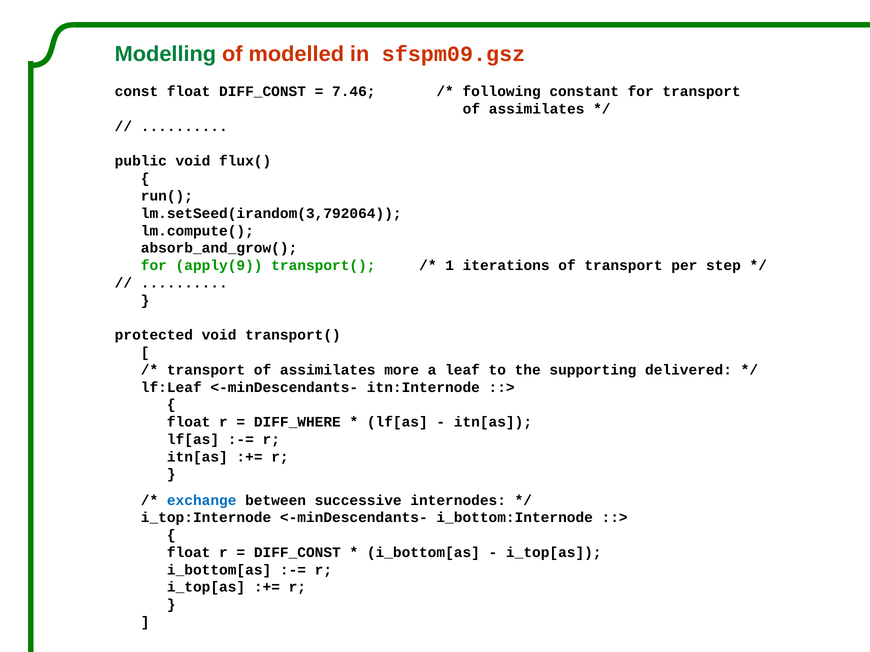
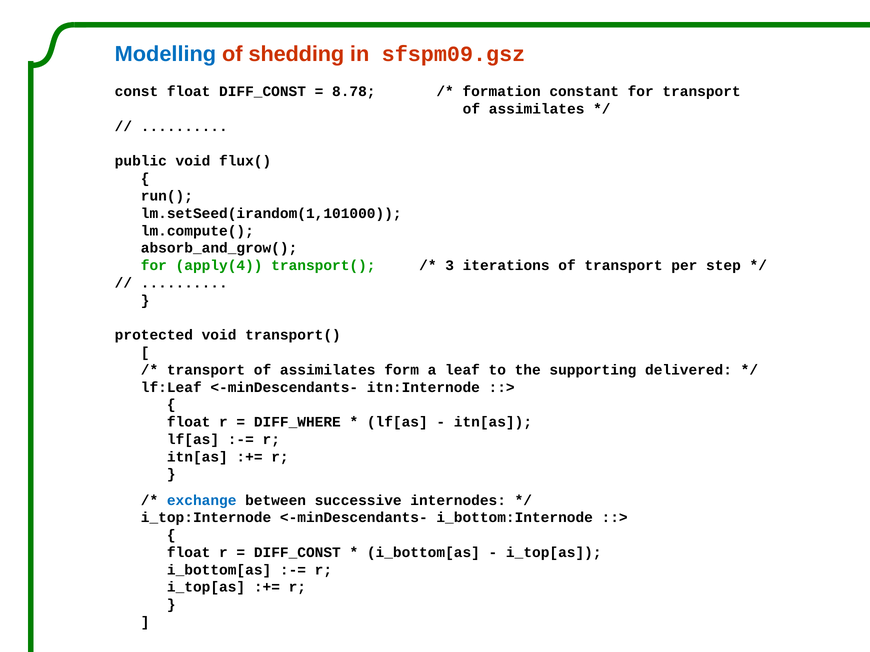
Modelling colour: green -> blue (165, 54)
modelled: modelled -> shedding (296, 54)
7.46: 7.46 -> 8.78 (354, 92)
following: following -> formation (502, 92)
lm.setSeed(irandom(3,792064: lm.setSeed(irandom(3,792064 -> lm.setSeed(irandom(1,101000 (271, 214)
apply(9: apply(9 -> apply(4 (219, 266)
1: 1 -> 3 (450, 266)
more: more -> form (402, 370)
